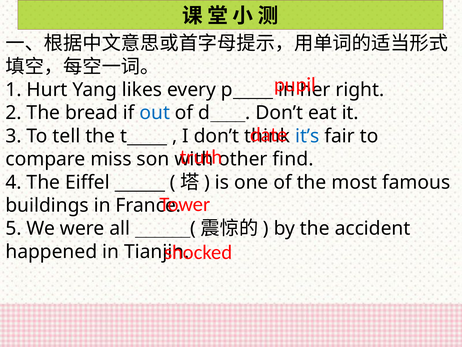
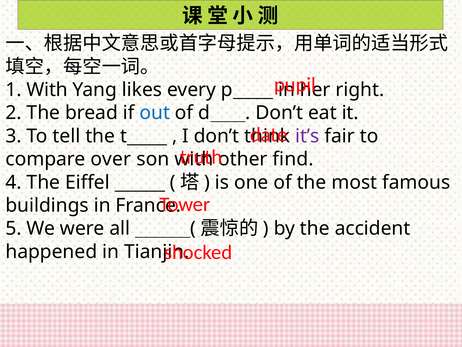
1 Hurt: Hurt -> With (47, 90)
it’s colour: blue -> purple (307, 136)
miss: miss -> over (111, 159)
